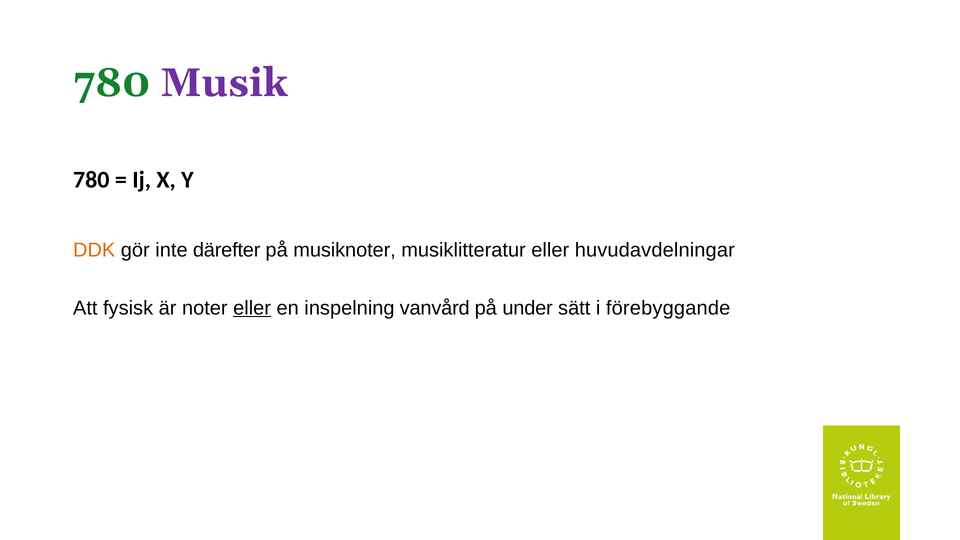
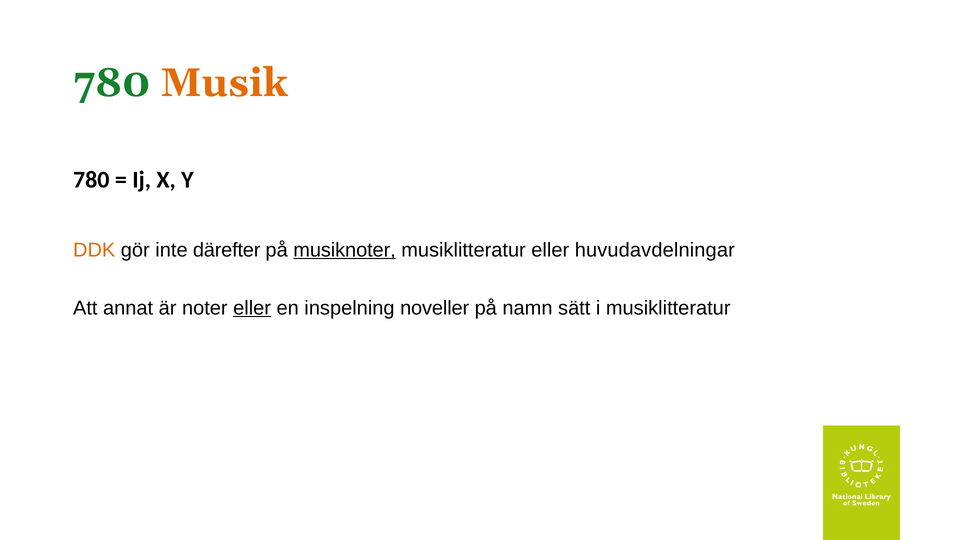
Musik colour: purple -> orange (224, 83)
musiknoter underline: none -> present (345, 250)
fysisk: fysisk -> annat (128, 308)
vanvård: vanvård -> noveller (435, 308)
under: under -> namn (528, 308)
i förebyggande: förebyggande -> musiklitteratur (668, 308)
